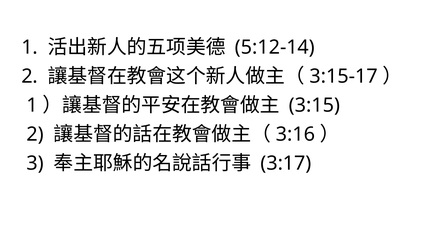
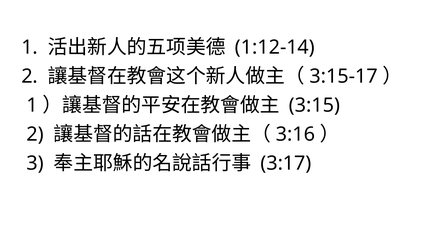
5:12-14: 5:12-14 -> 1:12-14 (275, 47)
